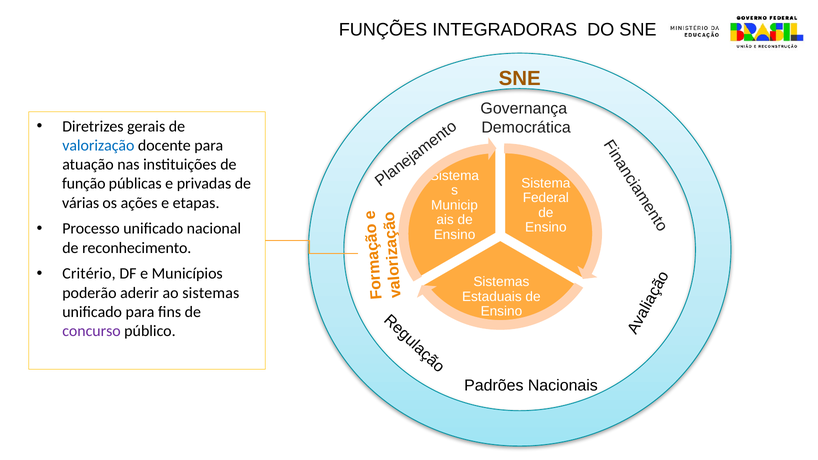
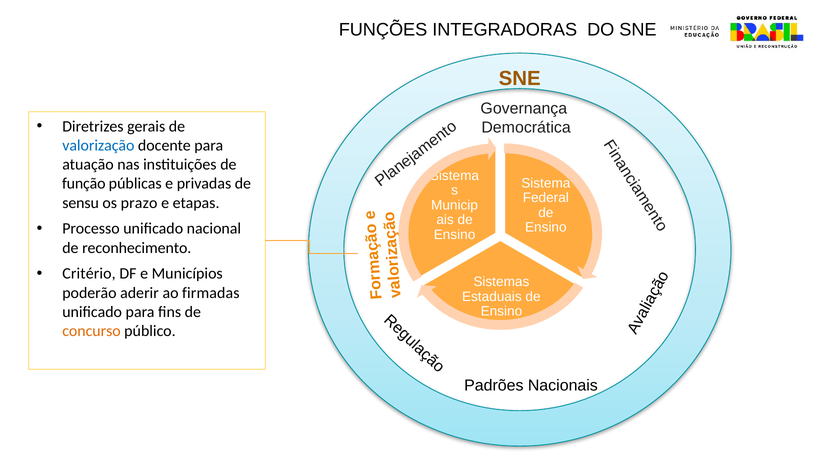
várias: várias -> sensu (81, 203)
ações: ações -> prazo (139, 203)
ao sistemas: sistemas -> firmadas (211, 293)
concurso colour: purple -> orange (91, 331)
